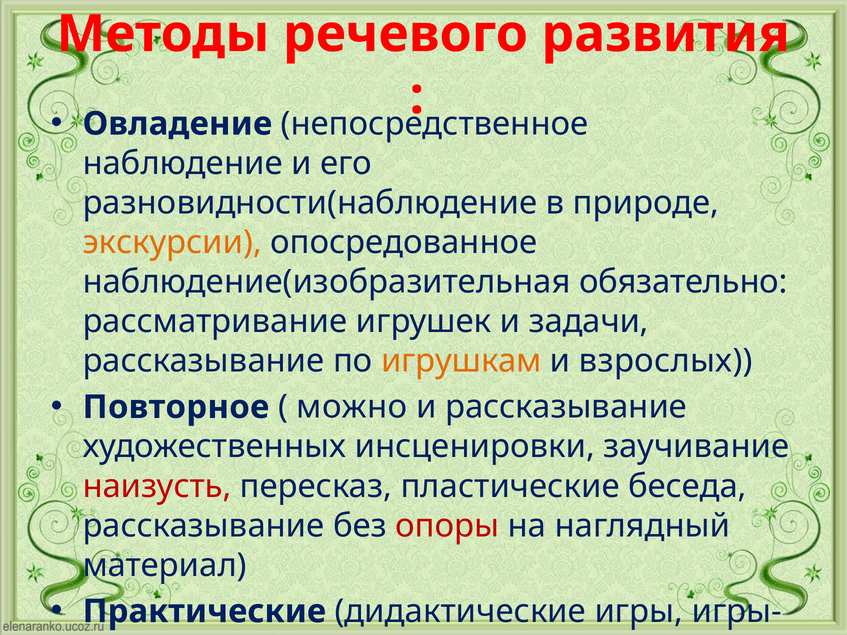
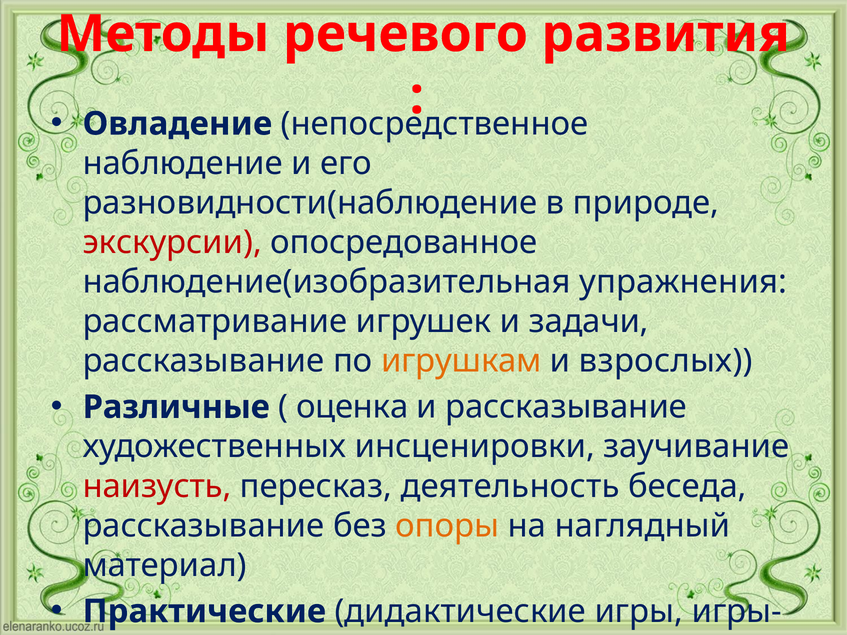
экскурсии colour: orange -> red (172, 242)
наблюдение(изобразительная обязательно: обязательно -> упражнения (683, 282)
Повторное: Повторное -> Различные (176, 407)
можно: можно -> оценка (352, 407)
пересказ пластические: пластические -> деятельность (510, 486)
опоры colour: red -> orange (447, 526)
